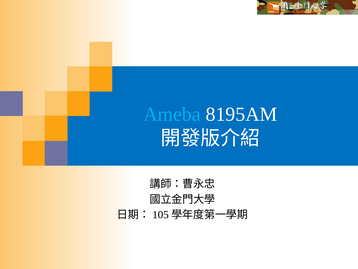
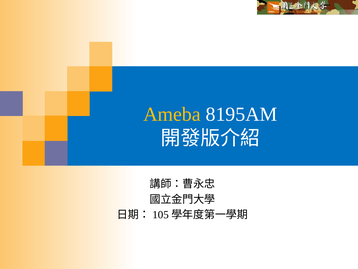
Ameba colour: light blue -> yellow (172, 114)
